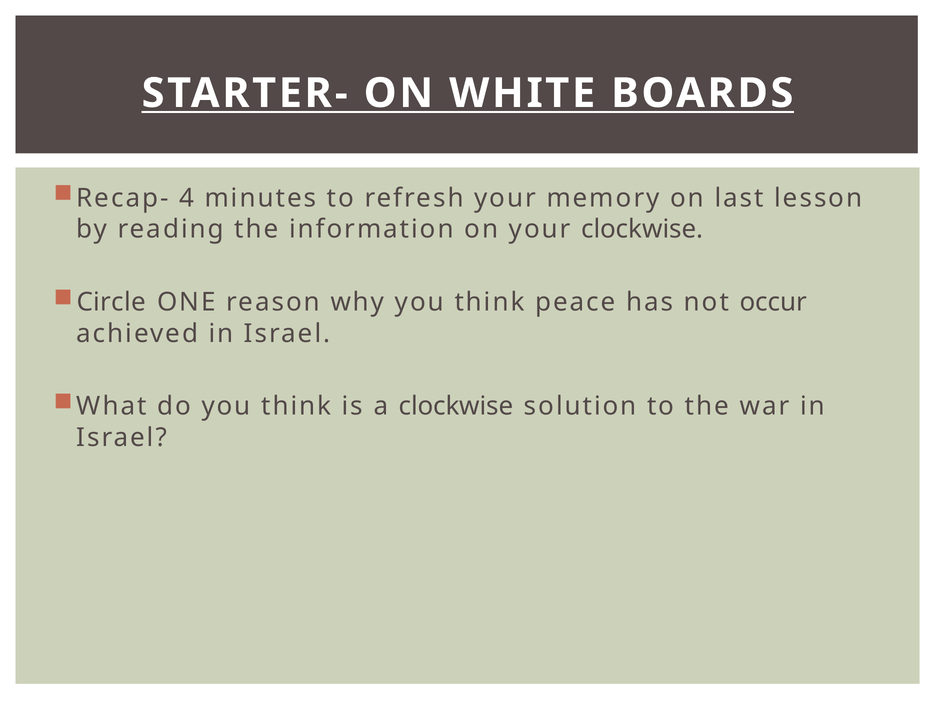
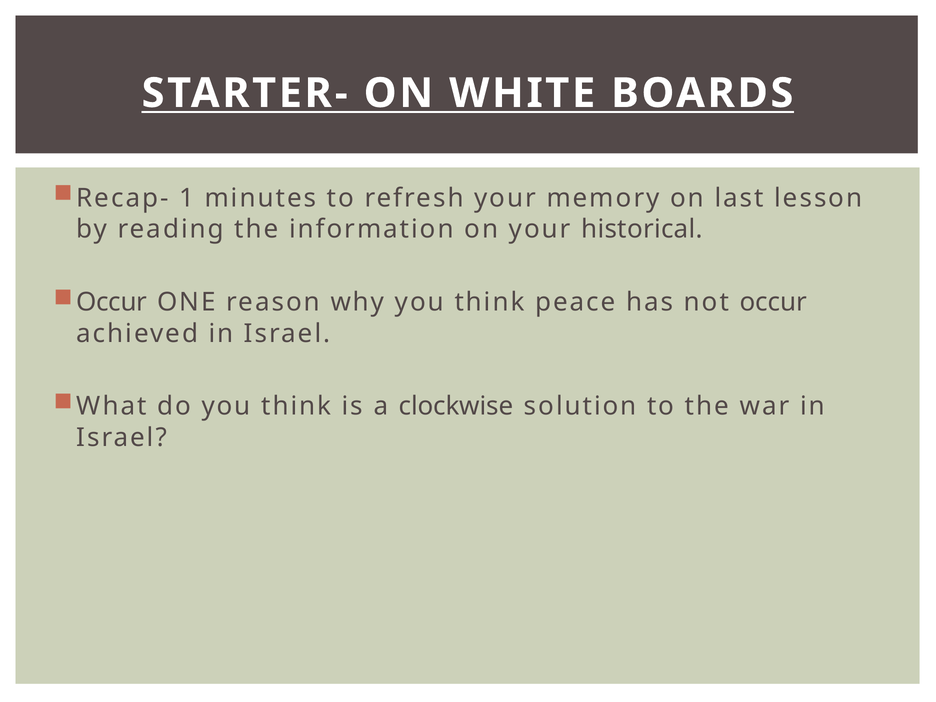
4: 4 -> 1 (187, 198)
your clockwise: clockwise -> historical (642, 229)
Circle: Circle -> Occur (112, 302)
